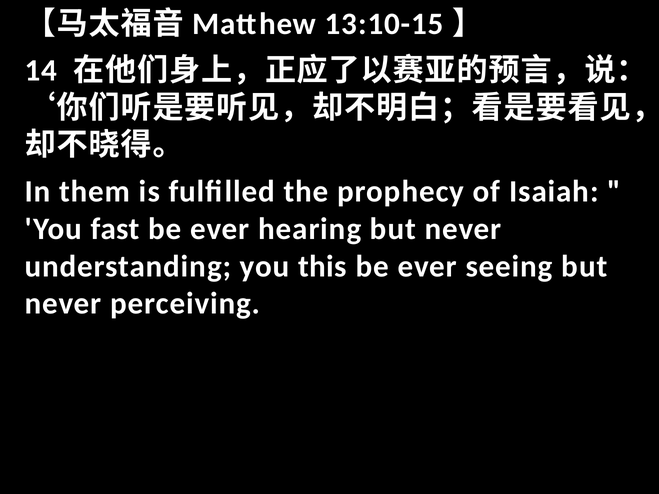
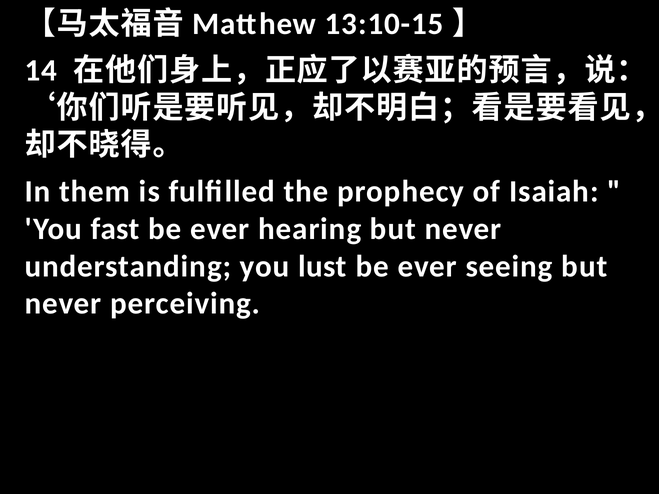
this: this -> lust (322, 266)
